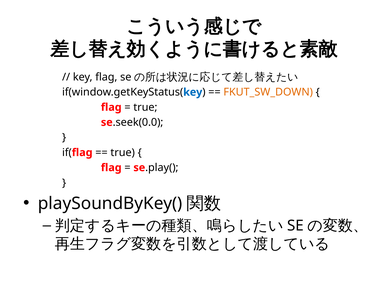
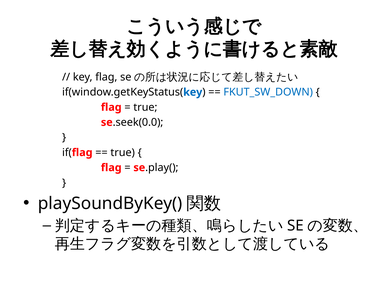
FKUT_SW_DOWN colour: orange -> blue (268, 92)
